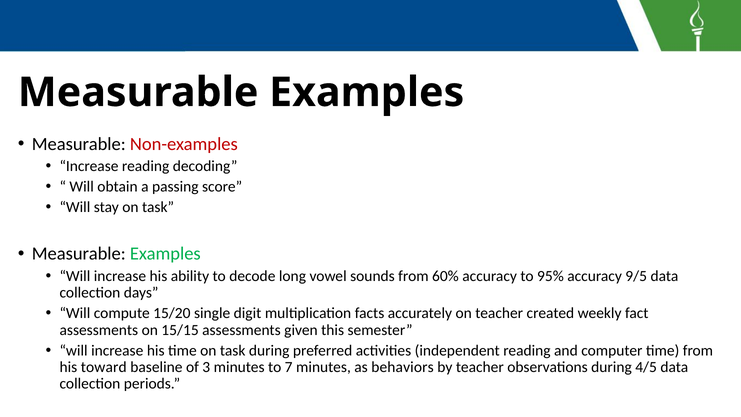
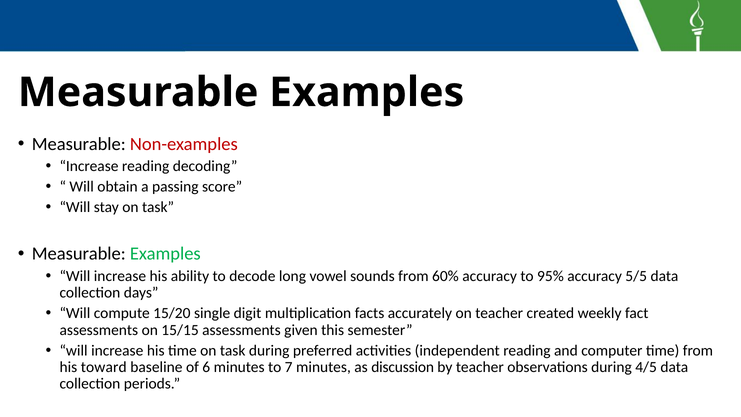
9/5: 9/5 -> 5/5 (636, 276)
3: 3 -> 6 (206, 367)
behaviors: behaviors -> discussion (403, 367)
